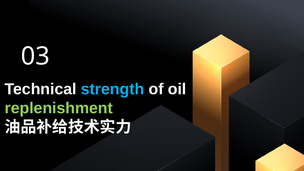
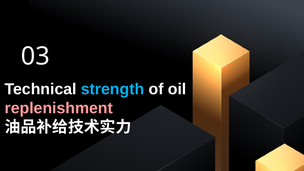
replenishment colour: light green -> pink (59, 108)
